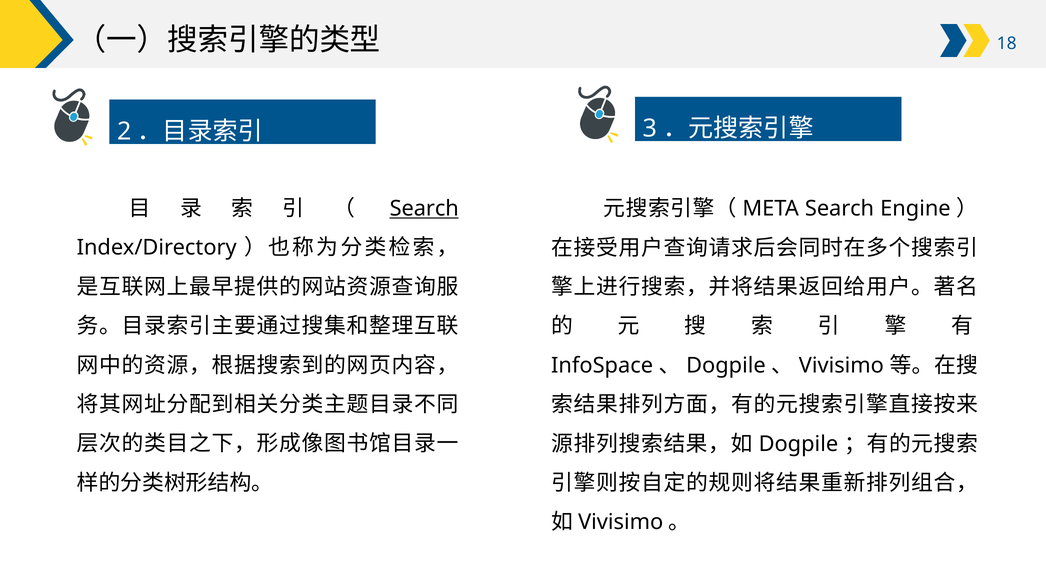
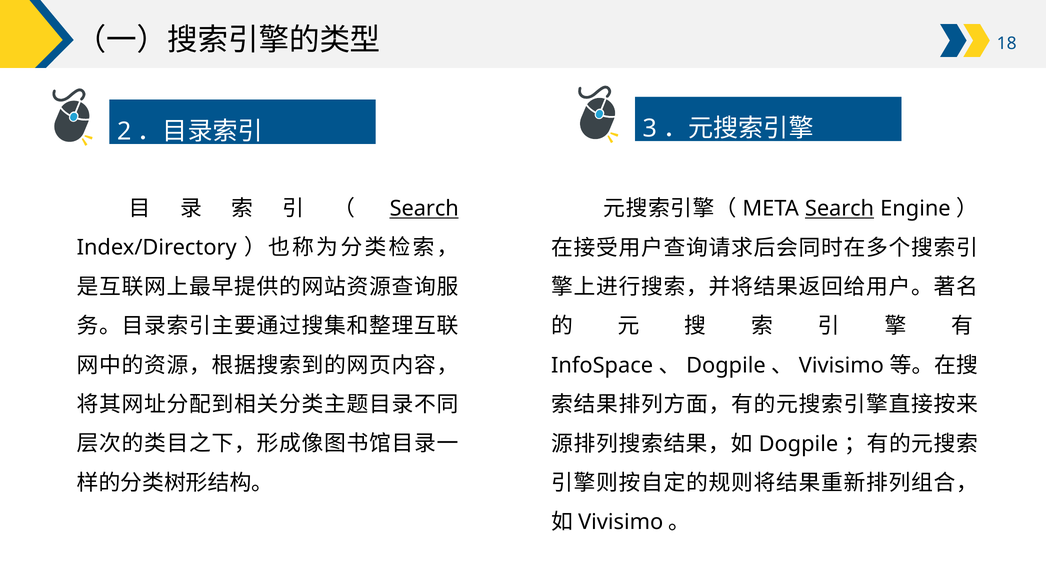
Search underline: none -> present (840, 209)
